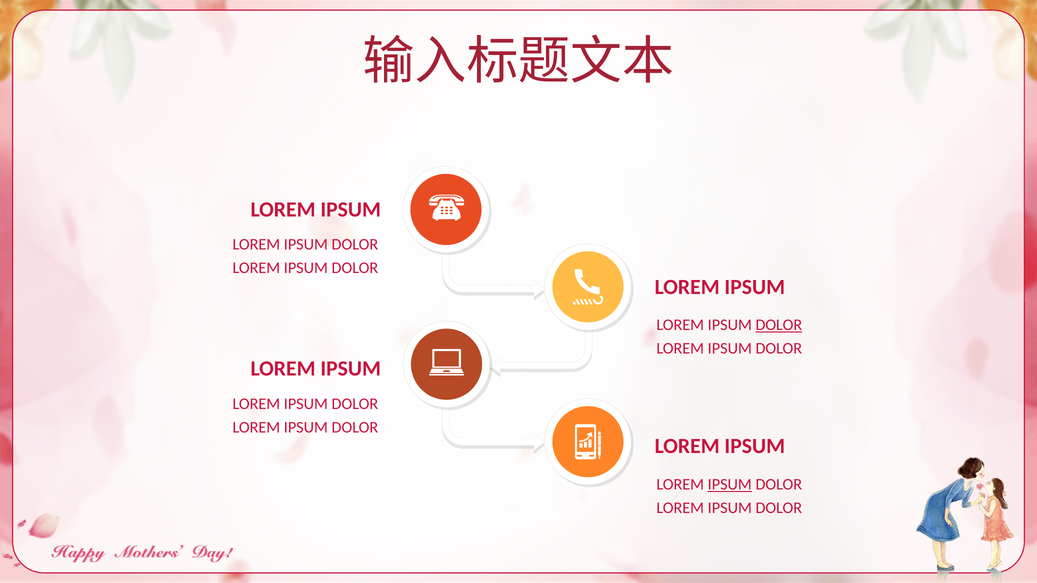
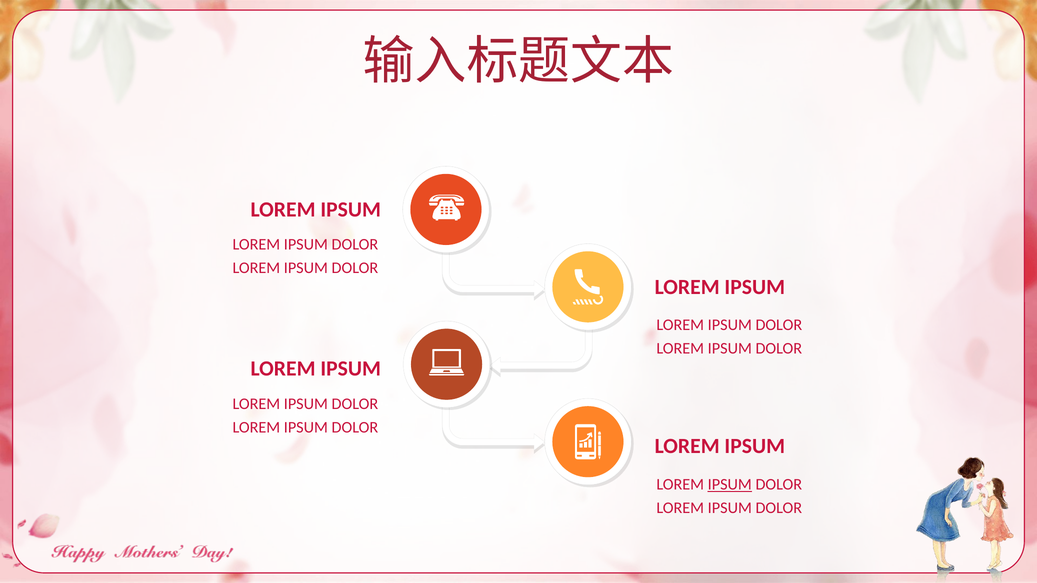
DOLOR underline: present -> none (779, 325)
